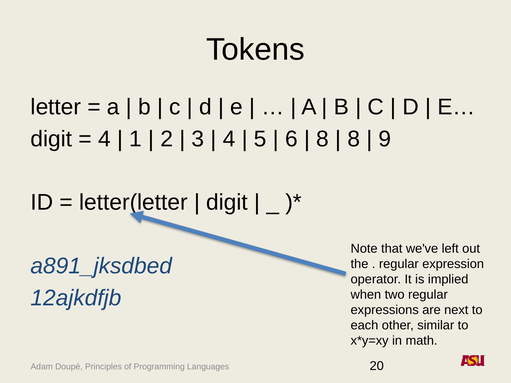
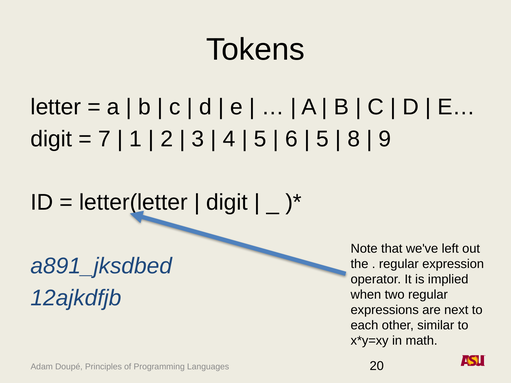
4: 4 -> 7 (105, 139)
8: 8 -> 5 (323, 139)
